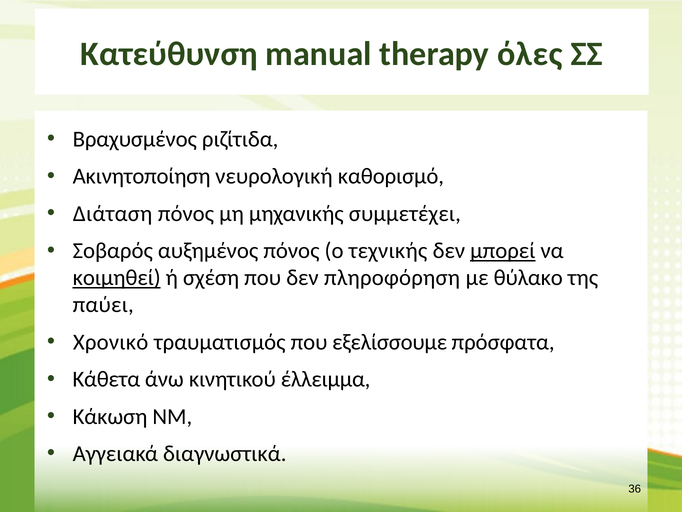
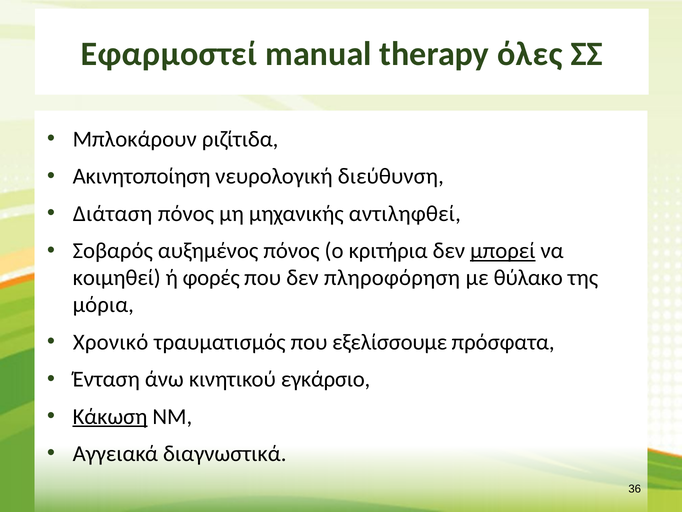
Κατεύθυνση: Κατεύθυνση -> Εφαρμοστεί (169, 54)
Βραχυσμένος: Βραχυσμένος -> Μπλοκάρουν (135, 139)
καθορισμό: καθορισμό -> διεύθυνση (391, 176)
συμμετέχει: συμμετέχει -> αντιληφθεί (405, 214)
τεχνικής: τεχνικής -> κριτήρια (388, 251)
κοιμηθεί underline: present -> none (117, 278)
σχέση: σχέση -> φορές (211, 278)
παύει: παύει -> μόρια (103, 305)
Κάθετα: Κάθετα -> Ένταση (106, 379)
έλλειμμα: έλλειμμα -> εγκάρσιο (326, 379)
Κάκωση underline: none -> present (110, 416)
